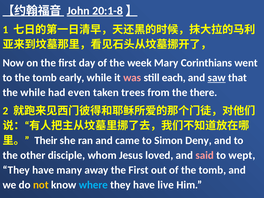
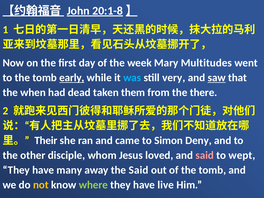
Corinthians: Corinthians -> Multitudes (206, 63)
early underline: none -> present (72, 78)
was colour: pink -> light blue (132, 78)
each: each -> very (174, 78)
the while: while -> when (33, 92)
even: even -> dead (79, 92)
trees: trees -> them (133, 92)
away the First: First -> Said (139, 170)
where colour: light blue -> light green (93, 185)
